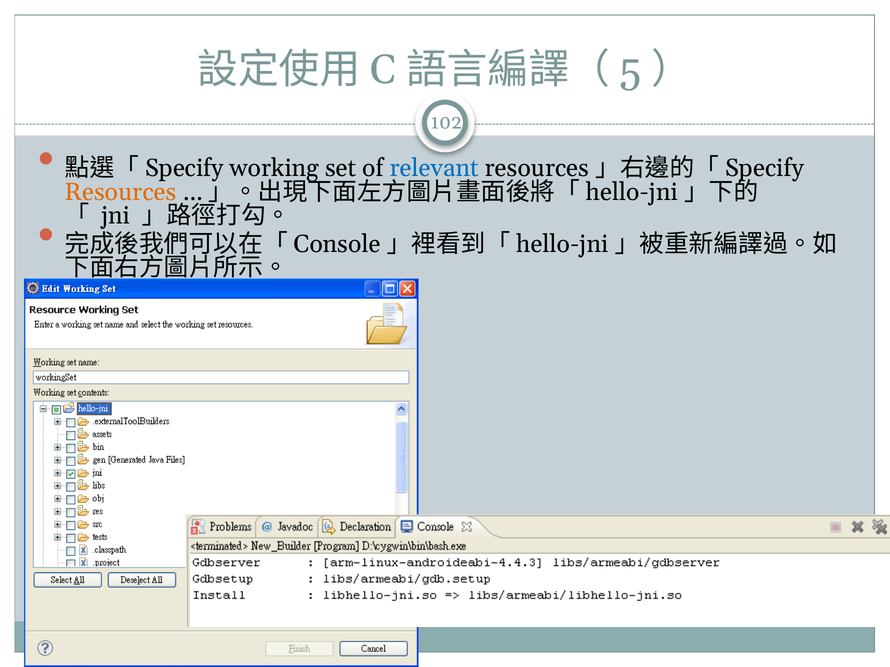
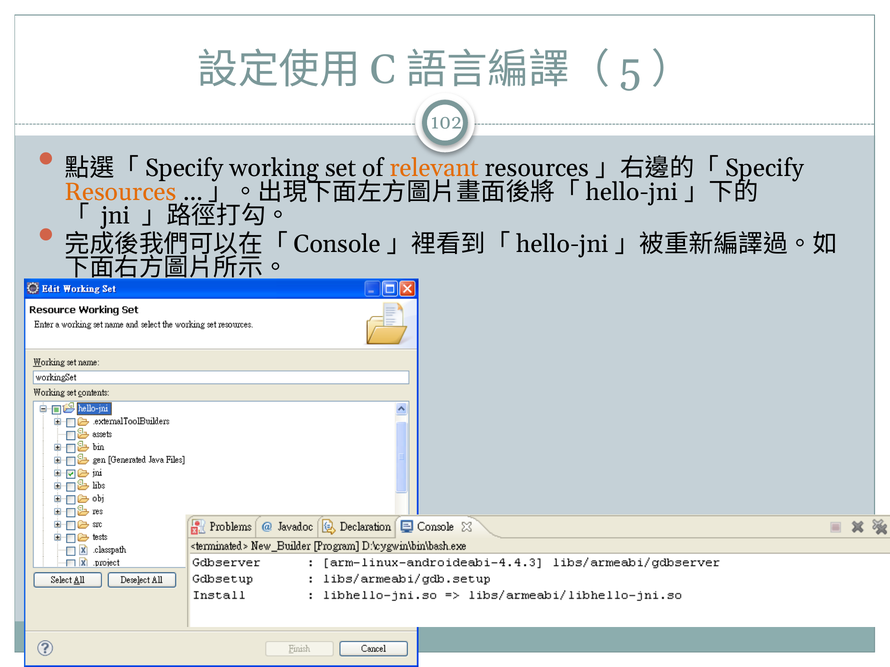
relevant colour: blue -> orange (434, 168)
